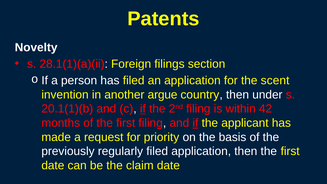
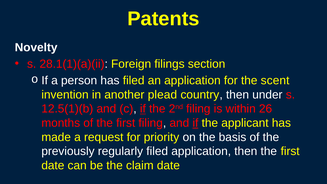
argue: argue -> plead (162, 95)
20.1(1)(b: 20.1(1)(b -> 12.5(1)(b (67, 109)
42: 42 -> 26 (266, 109)
